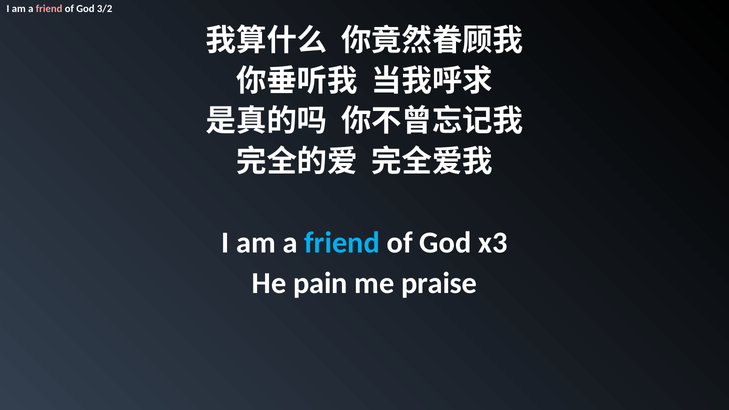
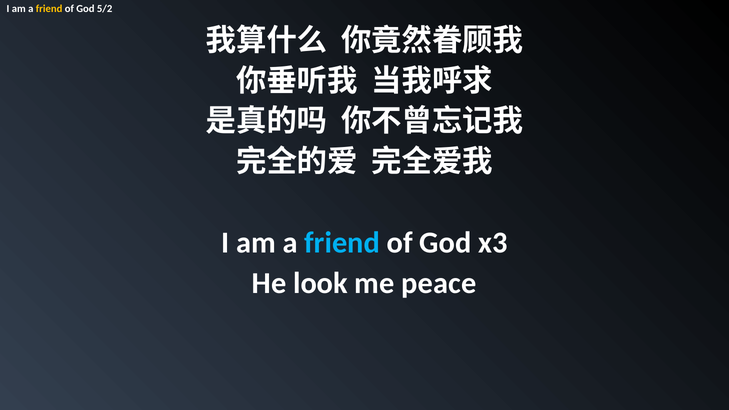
friend colour: pink -> yellow (49, 9)
3/2: 3/2 -> 5/2 (105, 9)
pain: pain -> look (320, 283)
praise: praise -> peace (439, 283)
